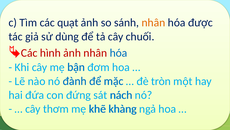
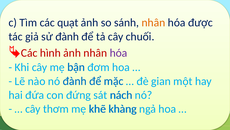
sử dùng: dùng -> đành (67, 36)
hóa colour: blue -> purple (119, 53)
tròn: tròn -> gian (161, 81)
